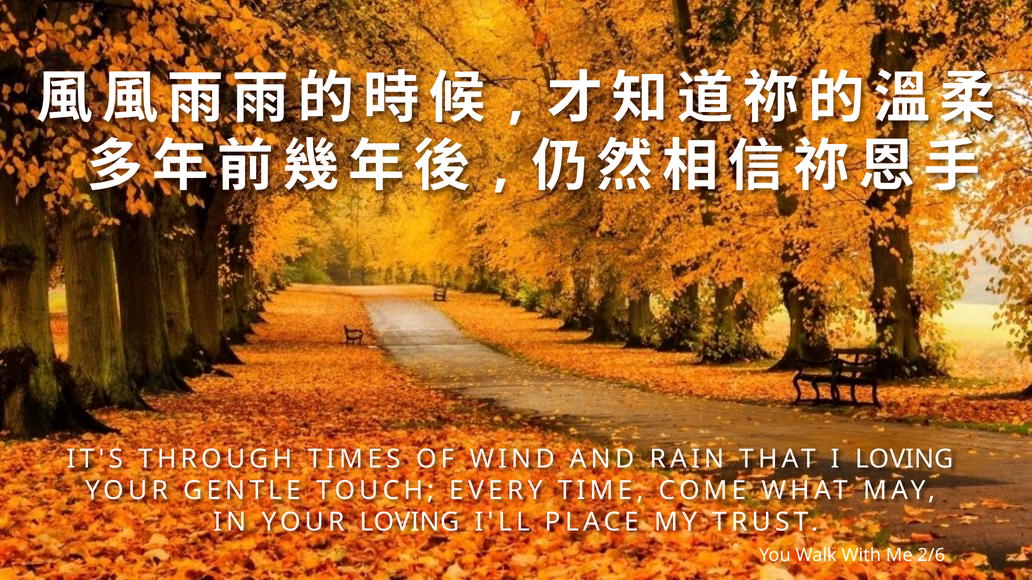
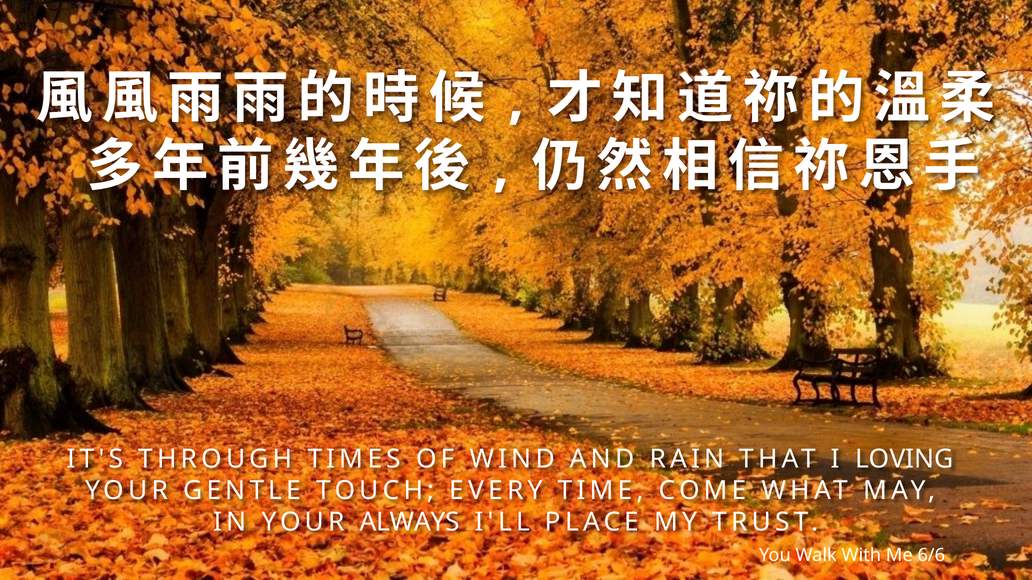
YOUR LOVING: LOVING -> ALWAYS (410, 523)
2/6: 2/6 -> 6/6 (931, 556)
